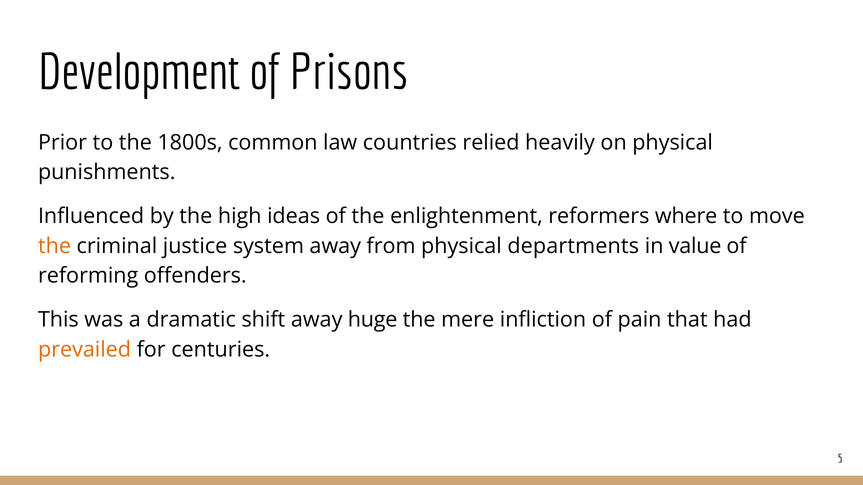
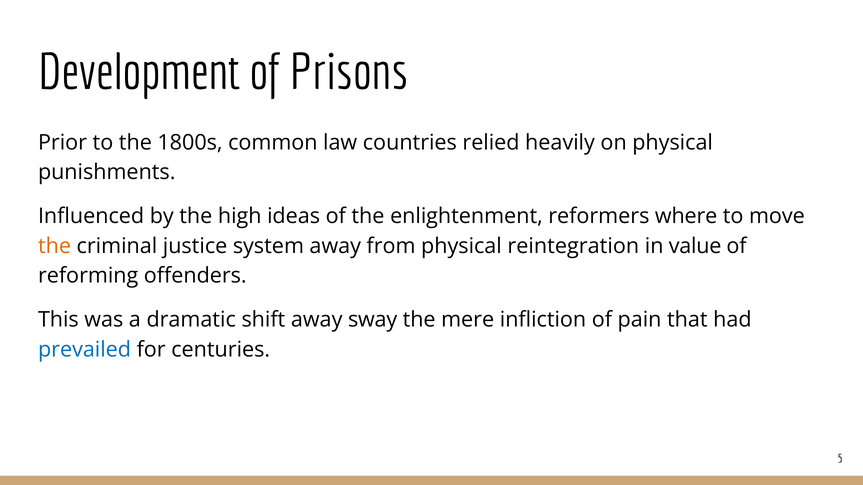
departments: departments -> reintegration (573, 246)
huge: huge -> sway (373, 320)
prevailed colour: orange -> blue (85, 350)
